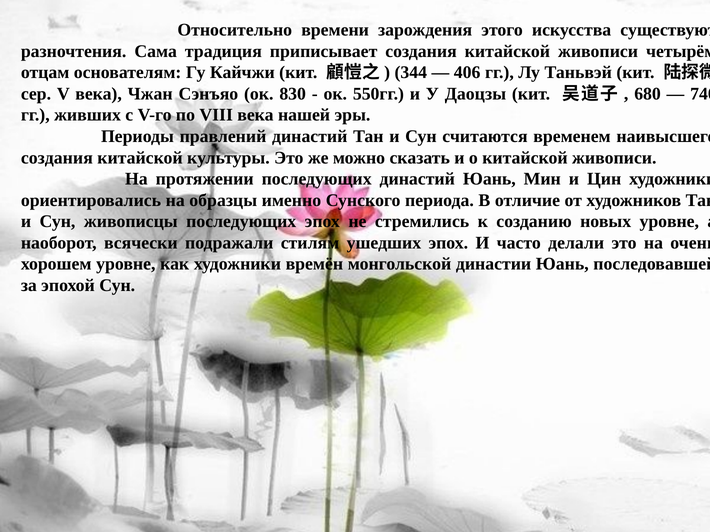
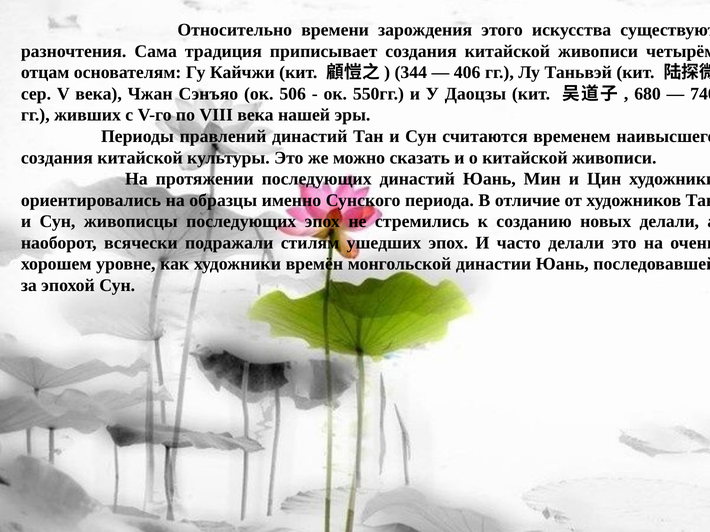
830: 830 -> 506 (293, 94)
новых уровне: уровне -> делали (669, 222)
